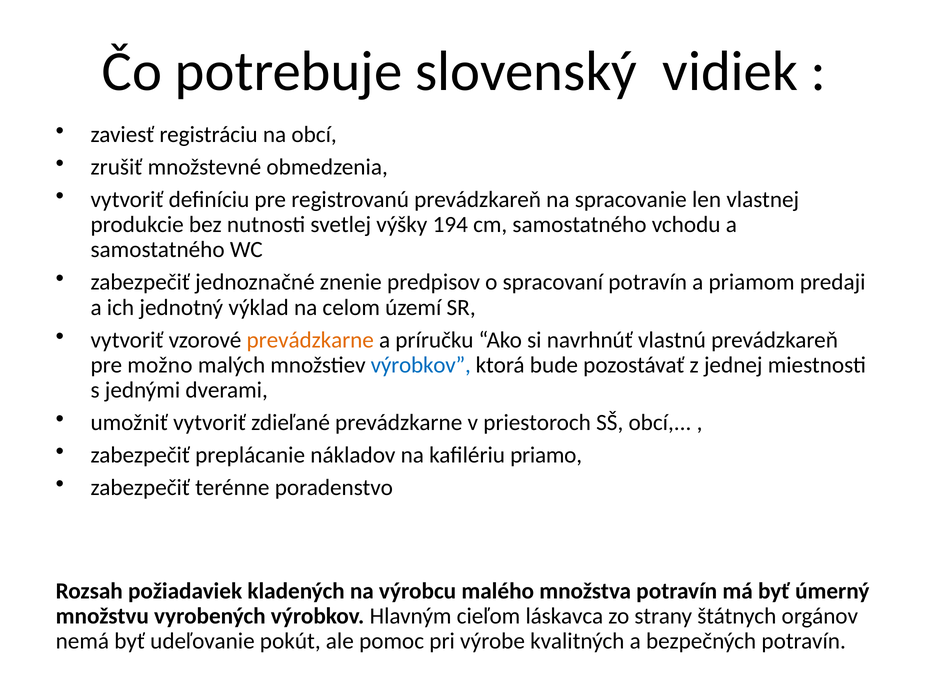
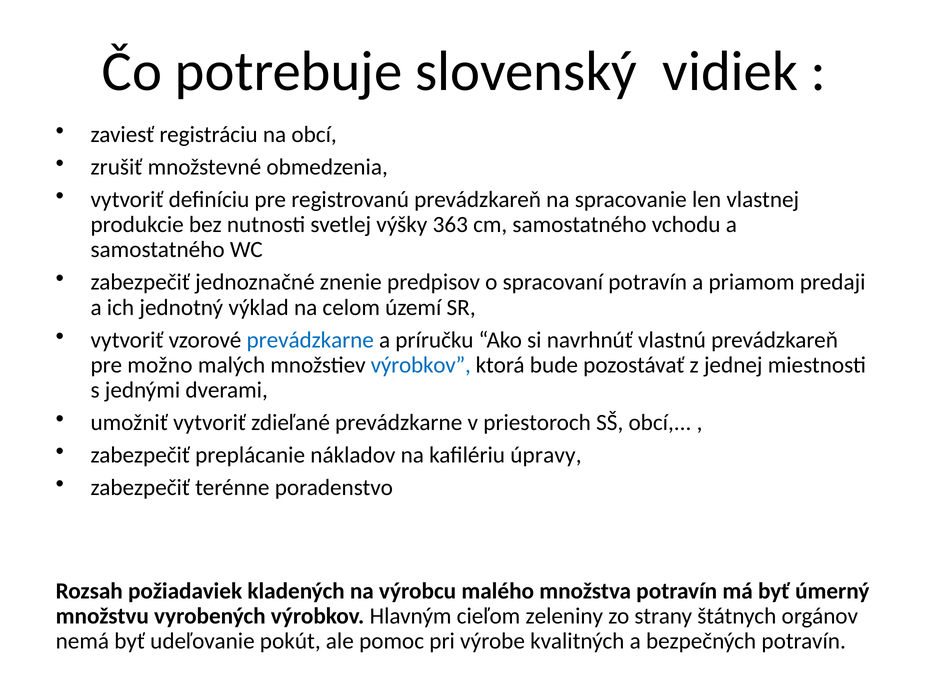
194: 194 -> 363 (450, 225)
prevádzkarne colour: orange -> blue (310, 340)
priamo: priamo -> úpravy (546, 455)
láskavca: láskavca -> zeleniny (564, 616)
